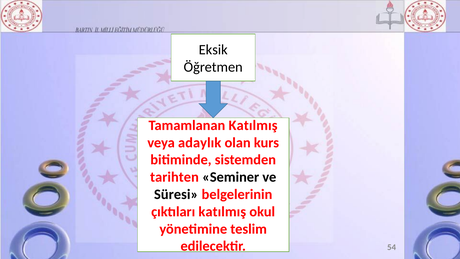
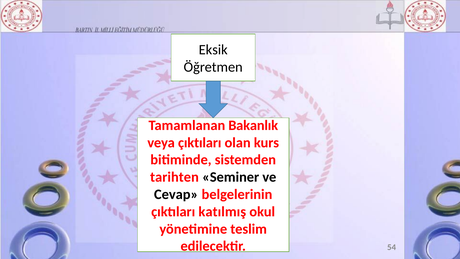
Tamamlanan Katılmış: Katılmış -> Bakanlık (253, 125)
veya adaylık: adaylık -> çıktıları (200, 142)
Süresi: Süresi -> Cevap (176, 194)
